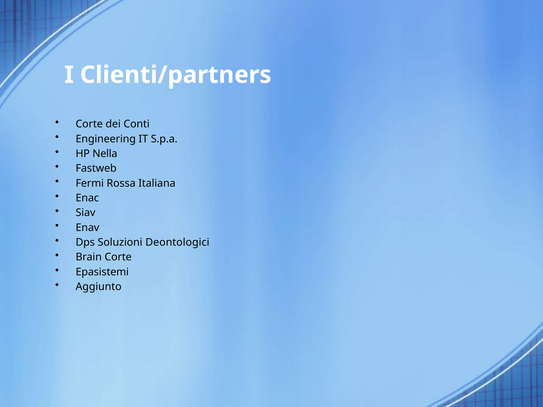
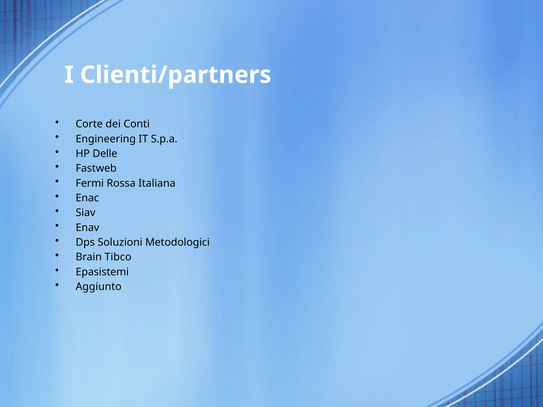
Nella: Nella -> Delle (105, 154)
Deontologici: Deontologici -> Metodologici (177, 243)
Brain Corte: Corte -> Tibco (118, 257)
